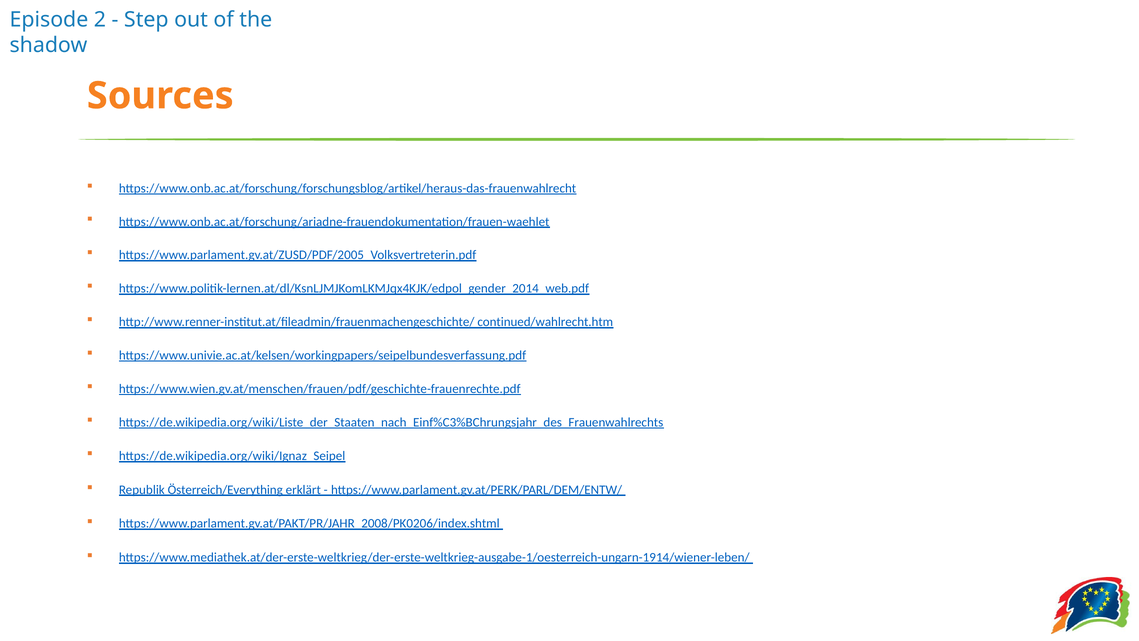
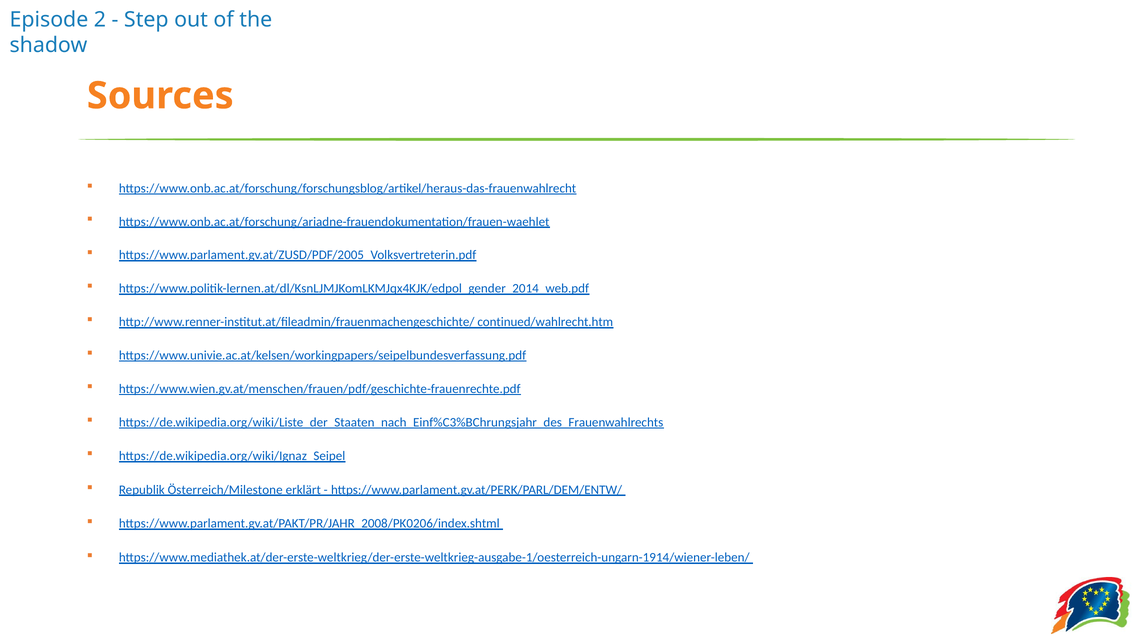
Österreich/Everything: Österreich/Everything -> Österreich/Milestone (225, 489)
